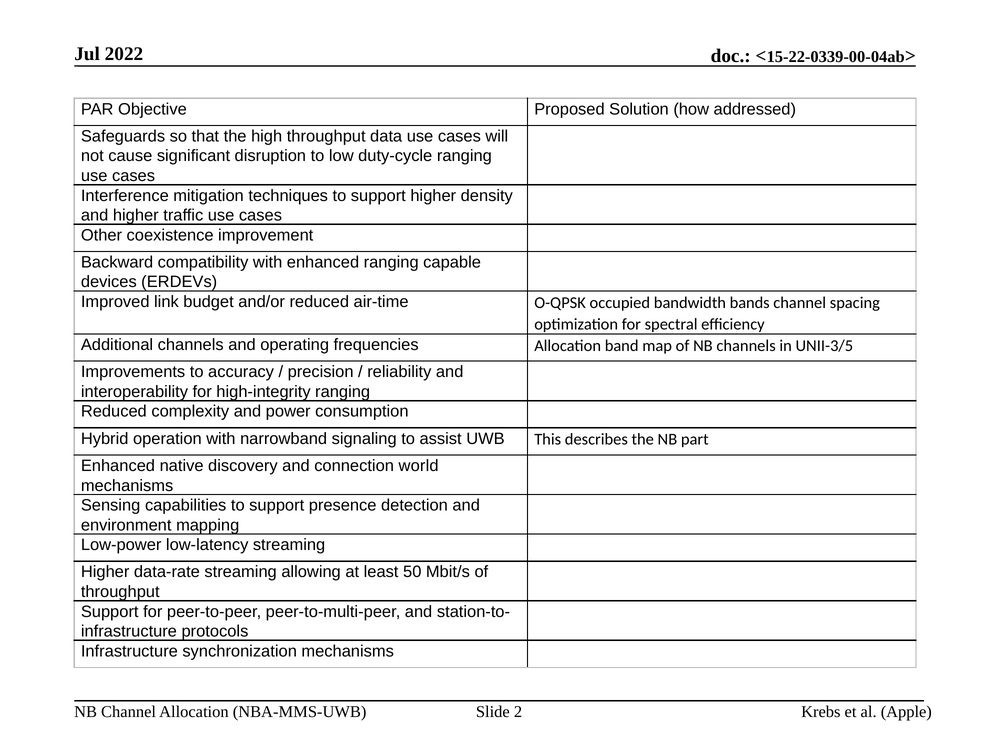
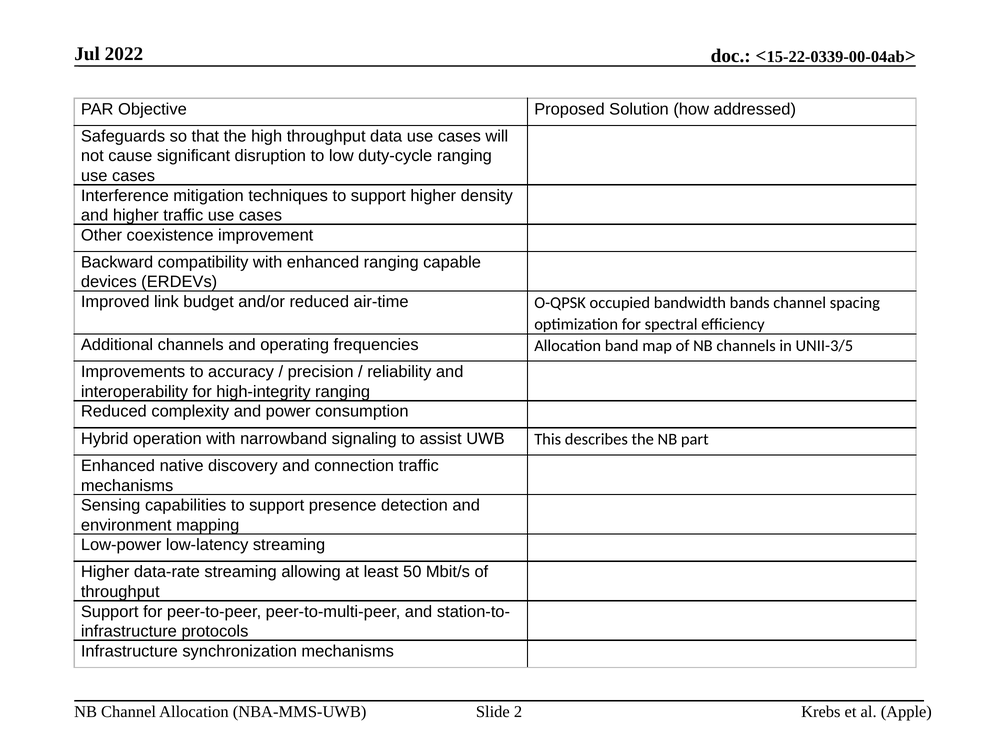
connection world: world -> traffic (419, 466)
